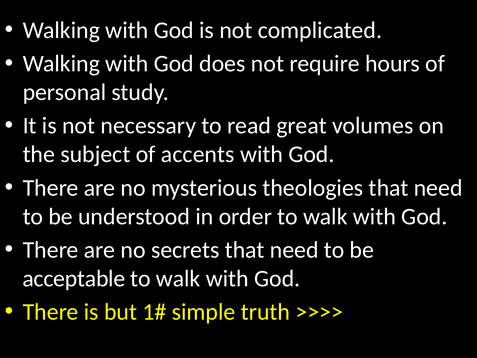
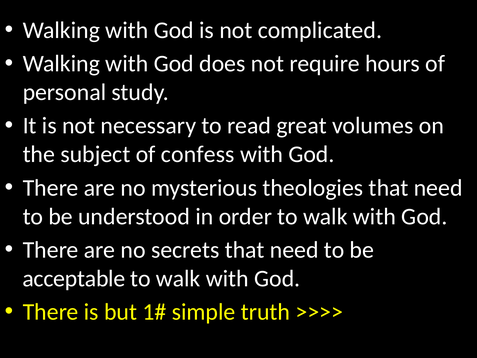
accents: accents -> confess (198, 154)
